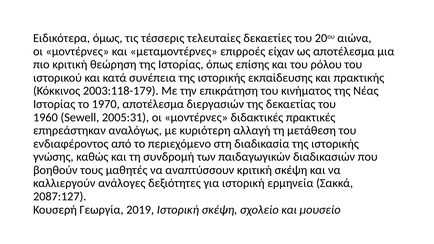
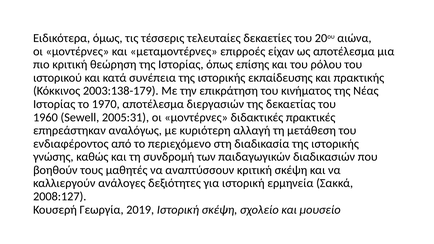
2003:118-179: 2003:118-179 -> 2003:138-179 (121, 91)
2087:127: 2087:127 -> 2008:127 (60, 197)
